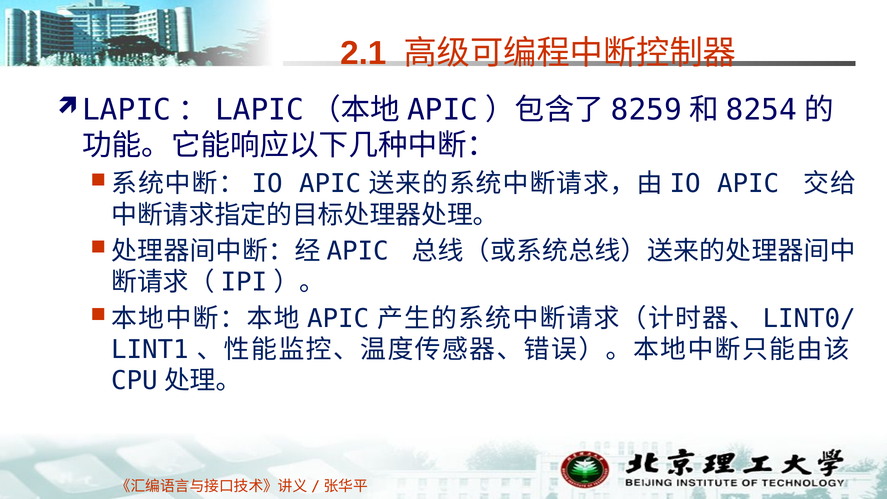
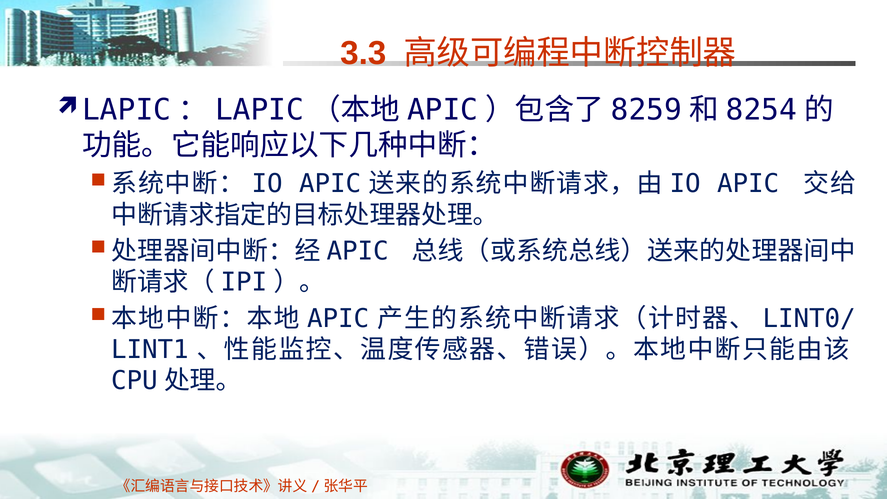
2.1: 2.1 -> 3.3 (363, 53)
